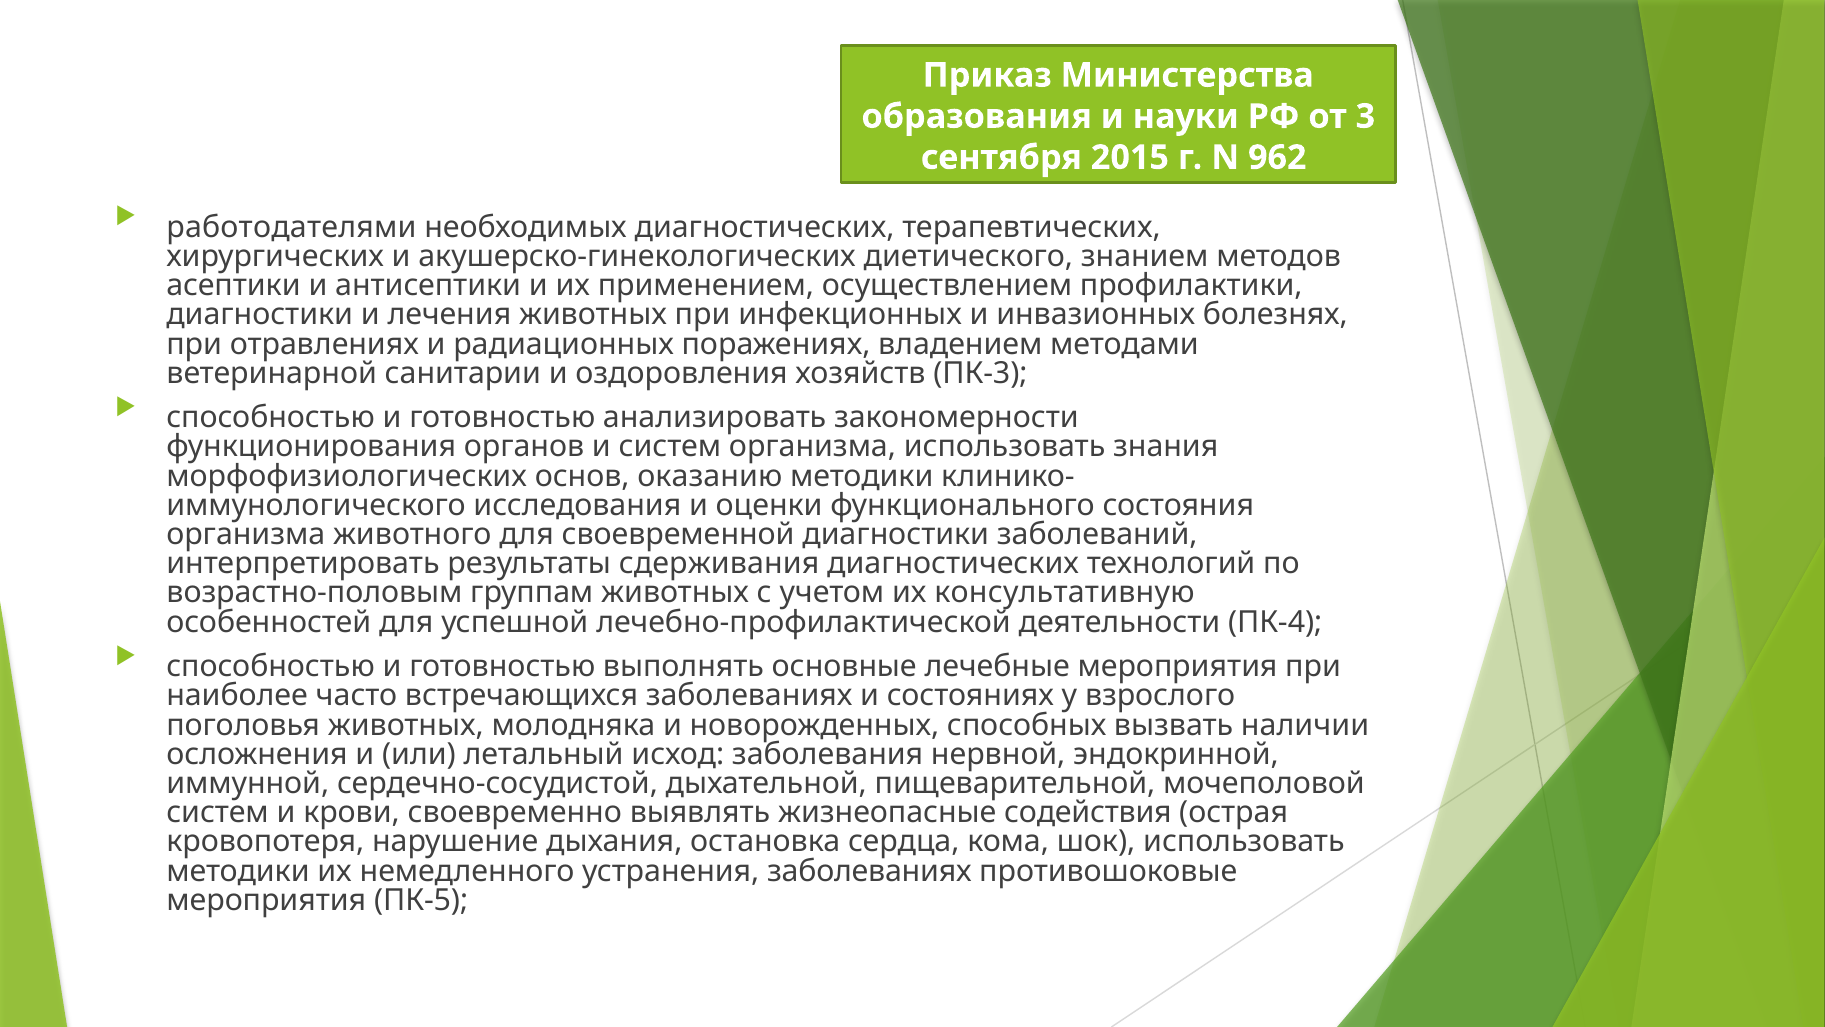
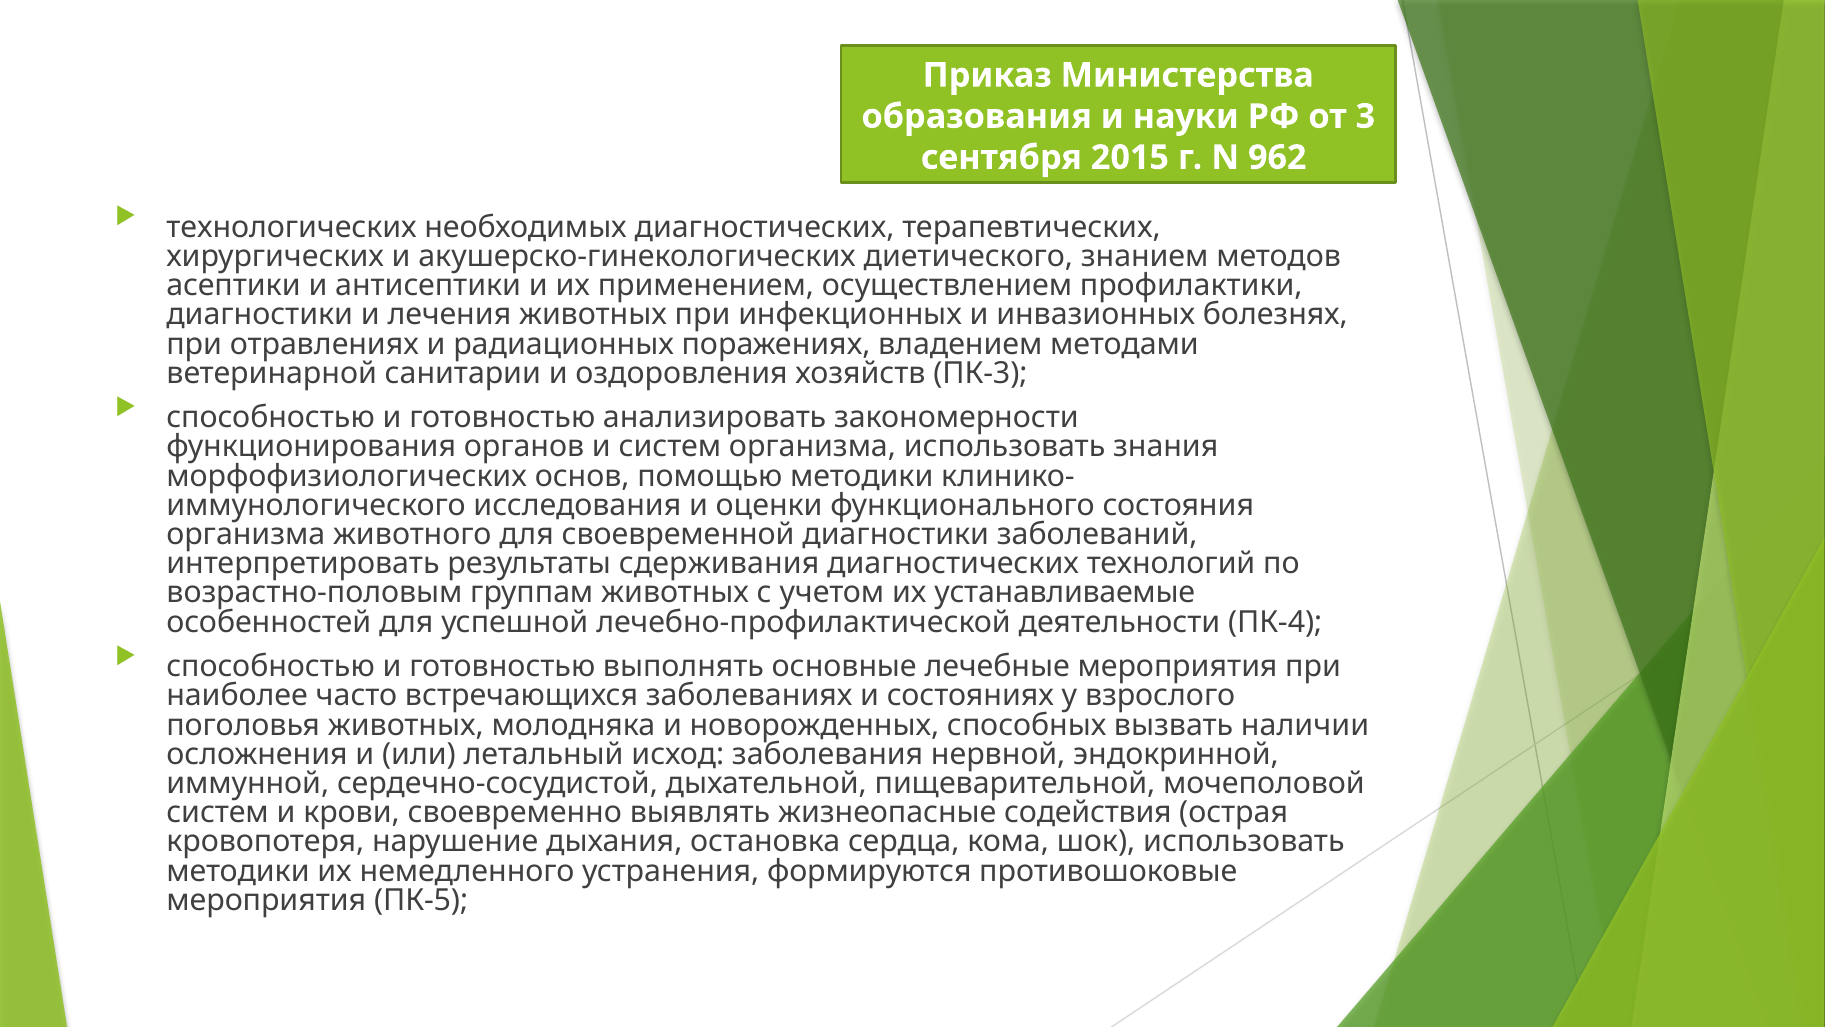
работодателями: работодателями -> технологических (292, 227)
оказанию: оказанию -> помощью (710, 476)
консультативную: консультативную -> устанавливаемые (1065, 593)
устранения заболеваниях: заболеваниях -> формируются (869, 871)
